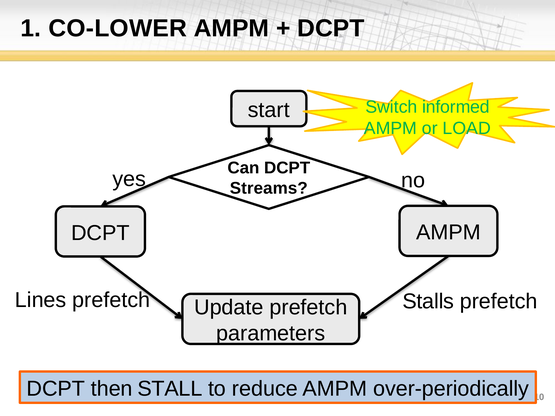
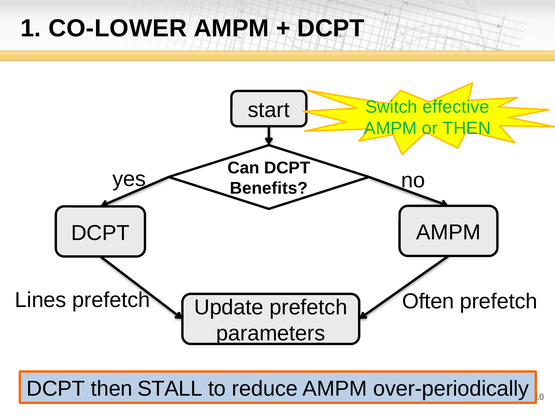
informed: informed -> effective (456, 107)
or LOAD: LOAD -> THEN (467, 128)
Streams: Streams -> Benefits (269, 188)
Stalls: Stalls -> Often (428, 301)
